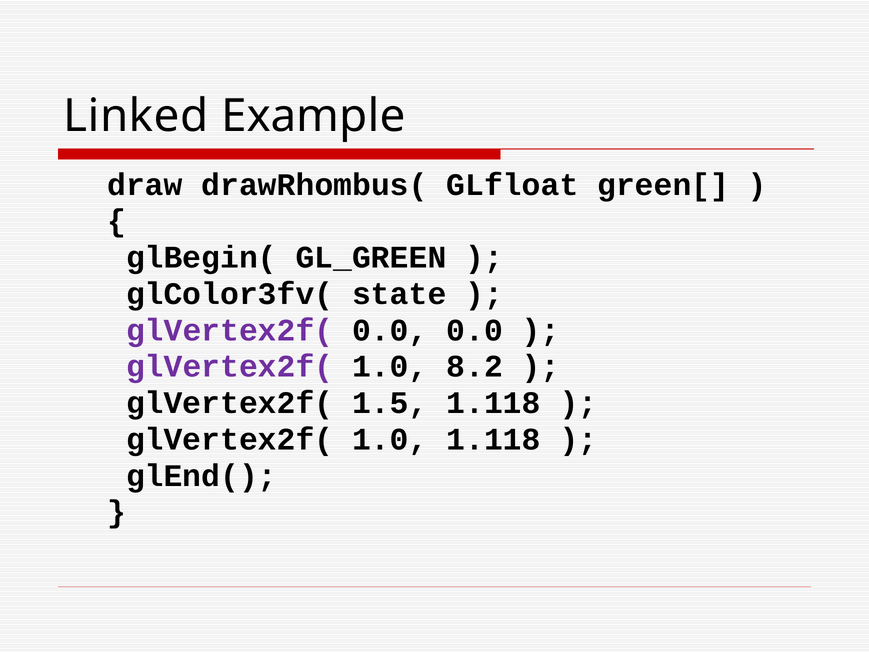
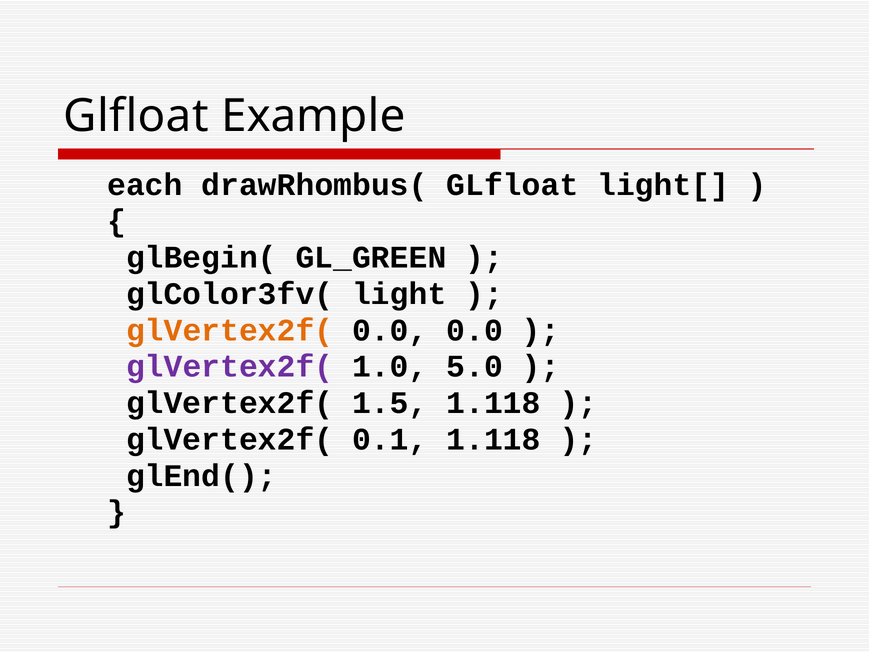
Linked: Linked -> Glfloat (136, 116)
draw: draw -> each (145, 185)
green[: green[ -> light[ (663, 185)
state: state -> light (399, 294)
glVertex2f( colour: purple -> orange (230, 330)
8.2: 8.2 -> 5.0 (475, 366)
1.0: 1.0 -> 0.1 (390, 439)
